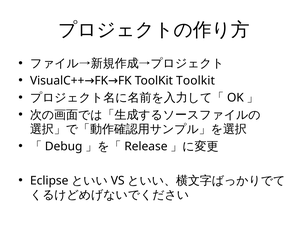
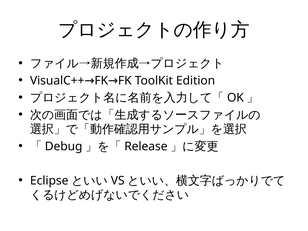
ToolKit Toolkit: Toolkit -> Edition (196, 81)
